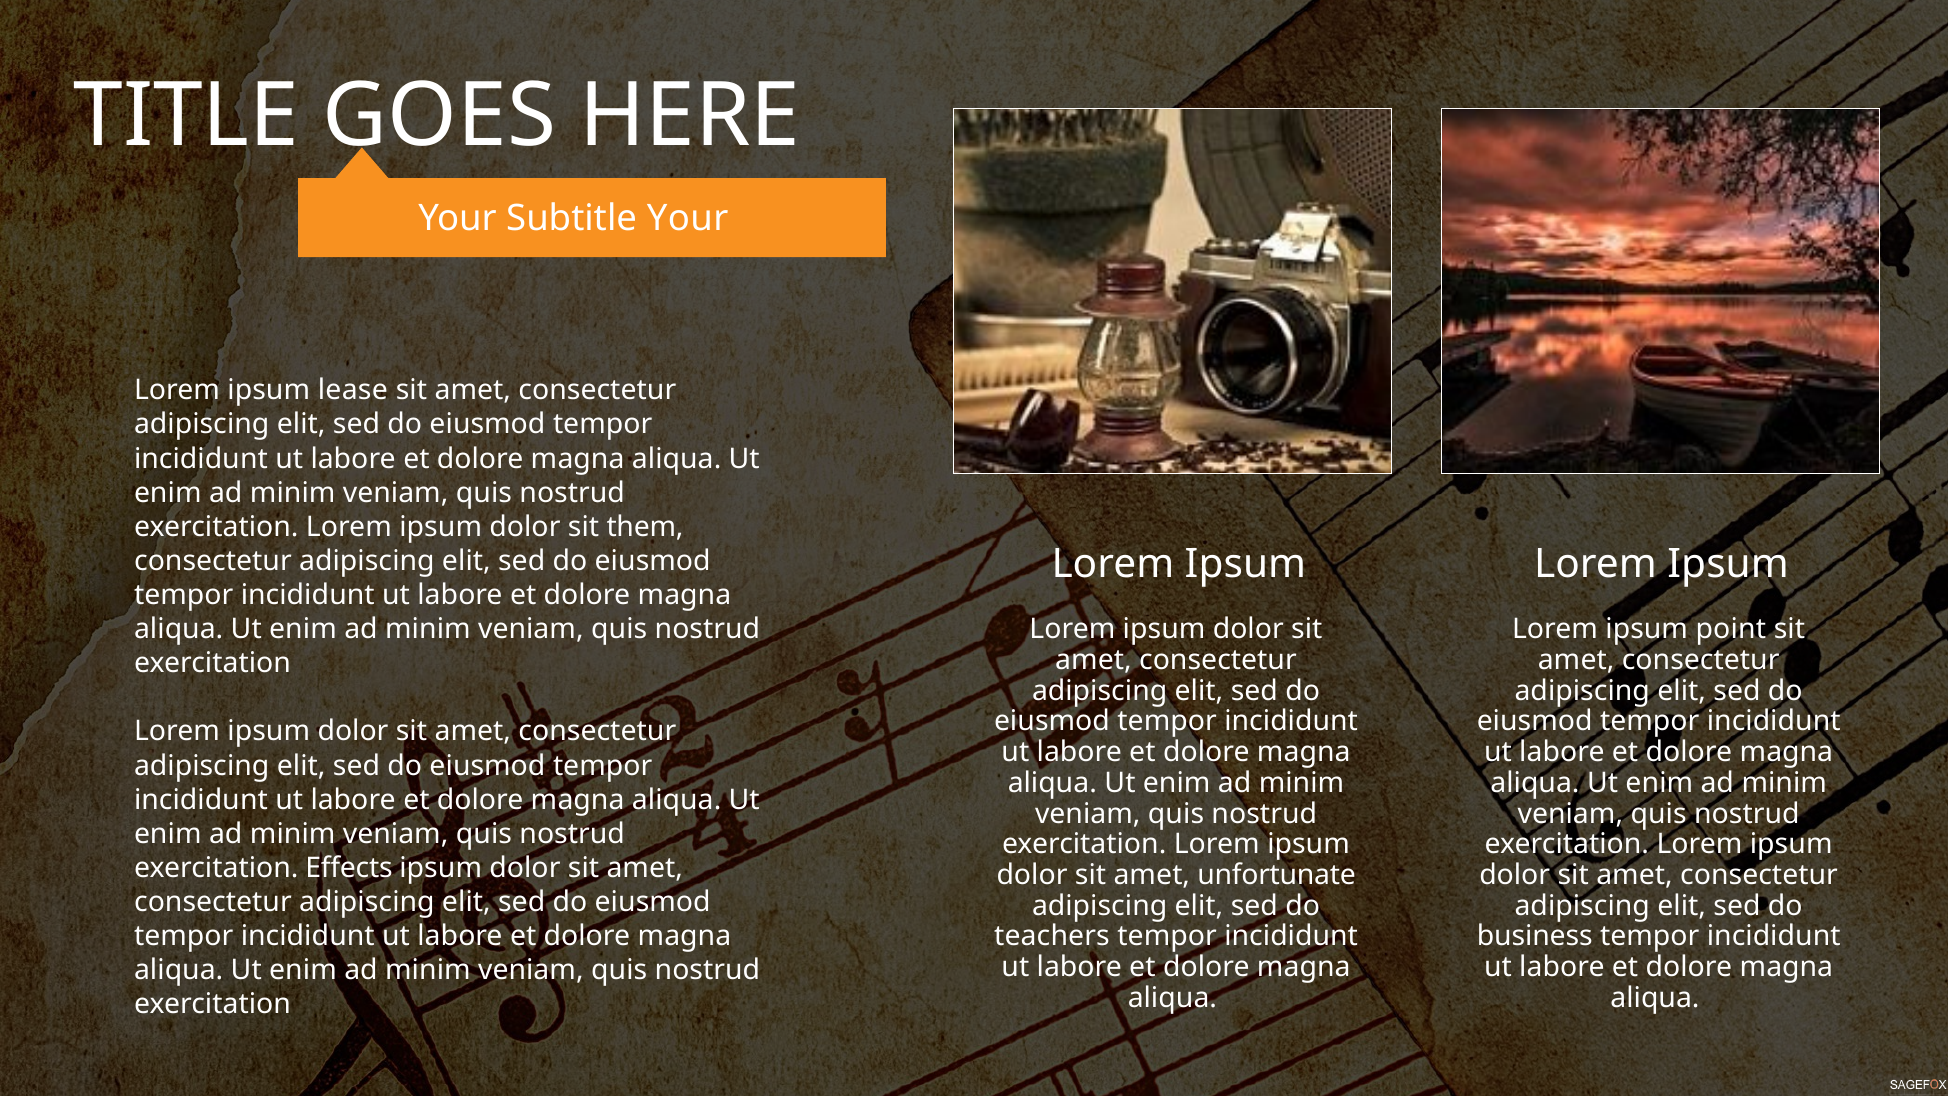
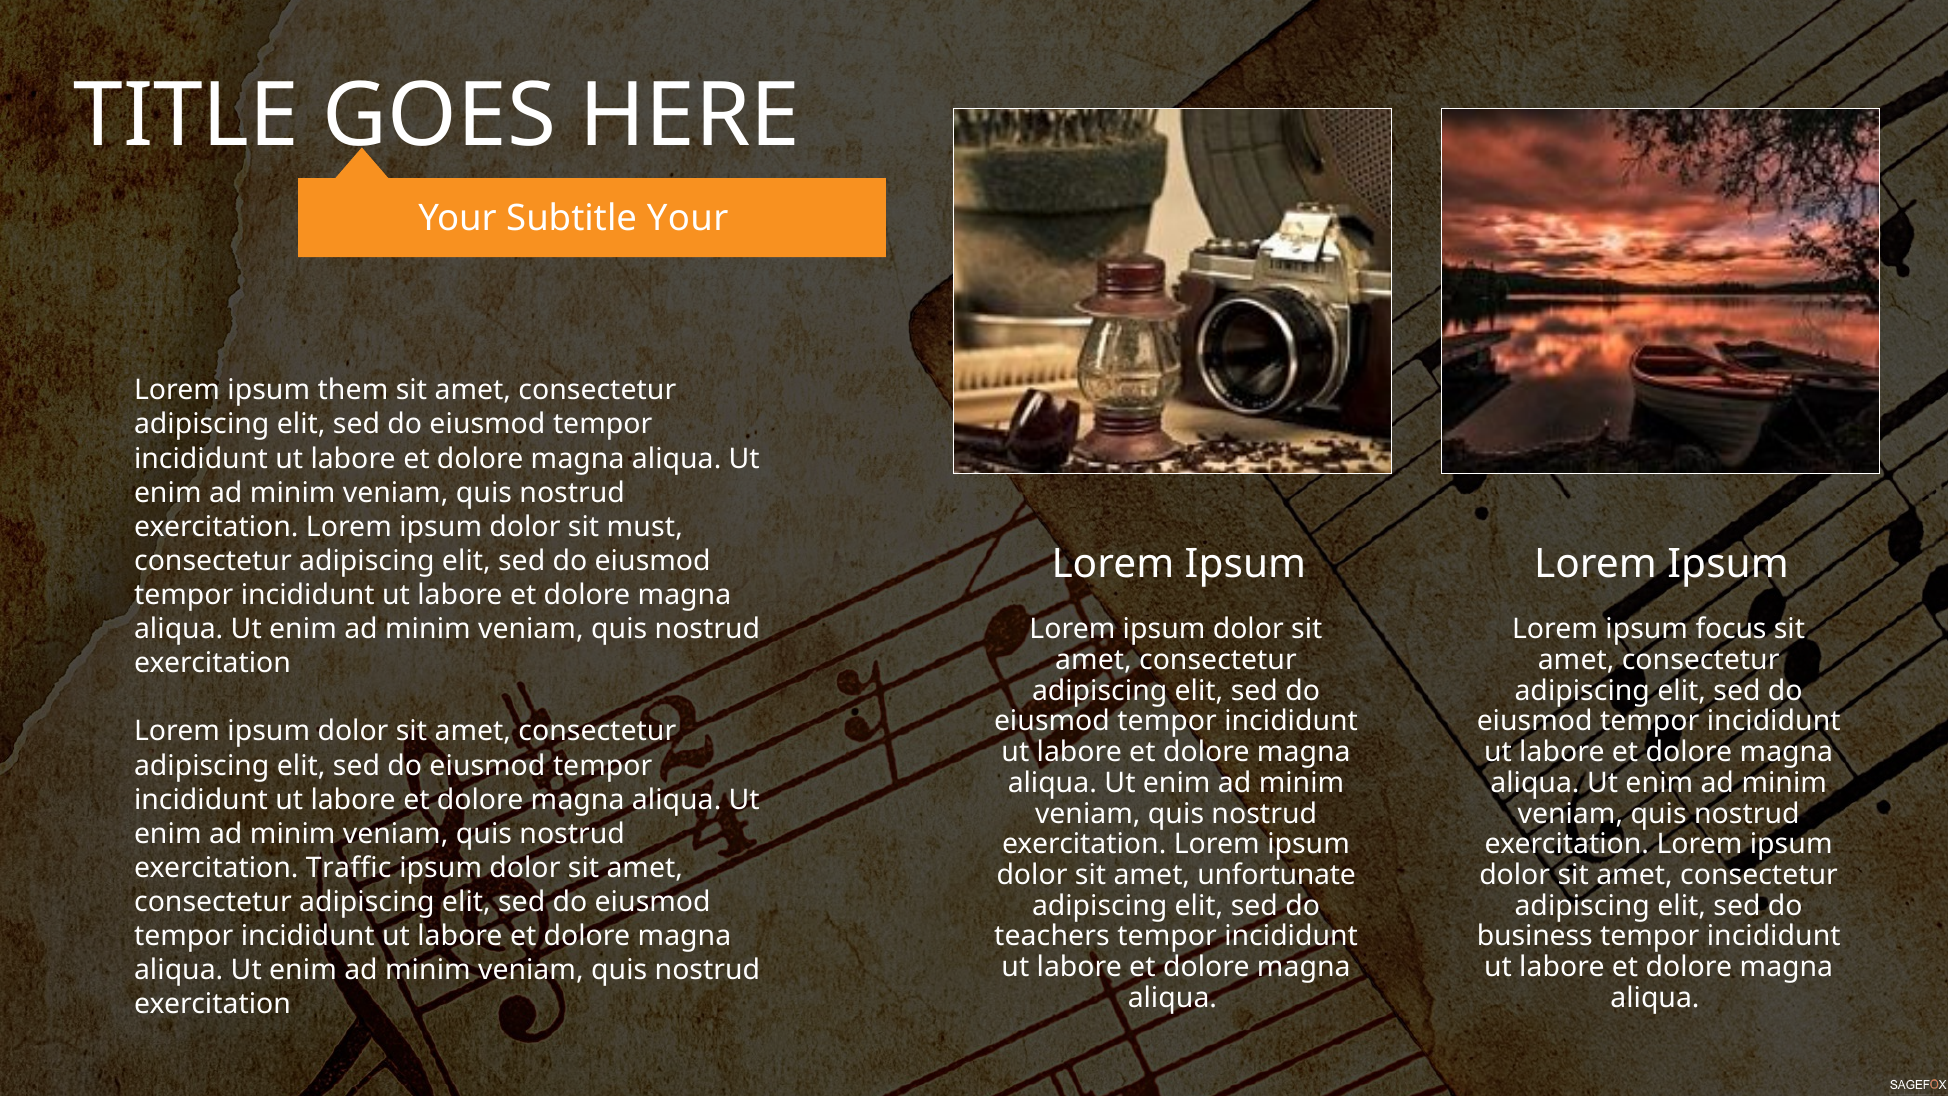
lease: lease -> them (353, 390)
them: them -> must (645, 527)
point: point -> focus (1731, 629)
Effects: Effects -> Traffic (349, 868)
